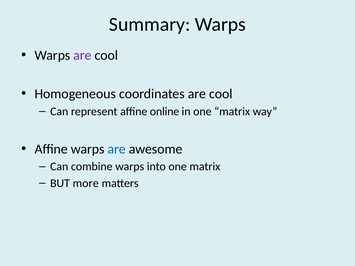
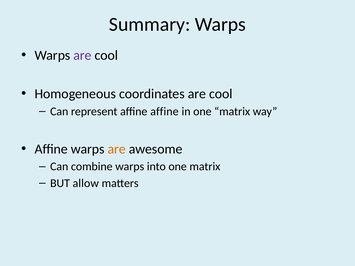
affine online: online -> affine (164, 112)
are colour: blue -> orange (117, 149)
more: more -> allow (86, 183)
